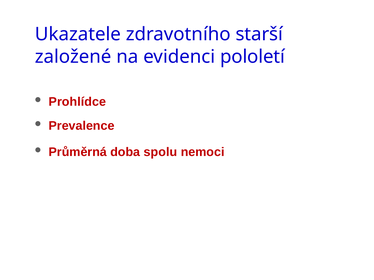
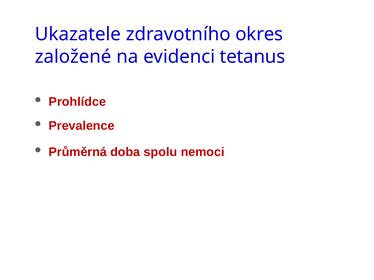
starší: starší -> okres (259, 34)
pololetí: pololetí -> tetanus (252, 57)
